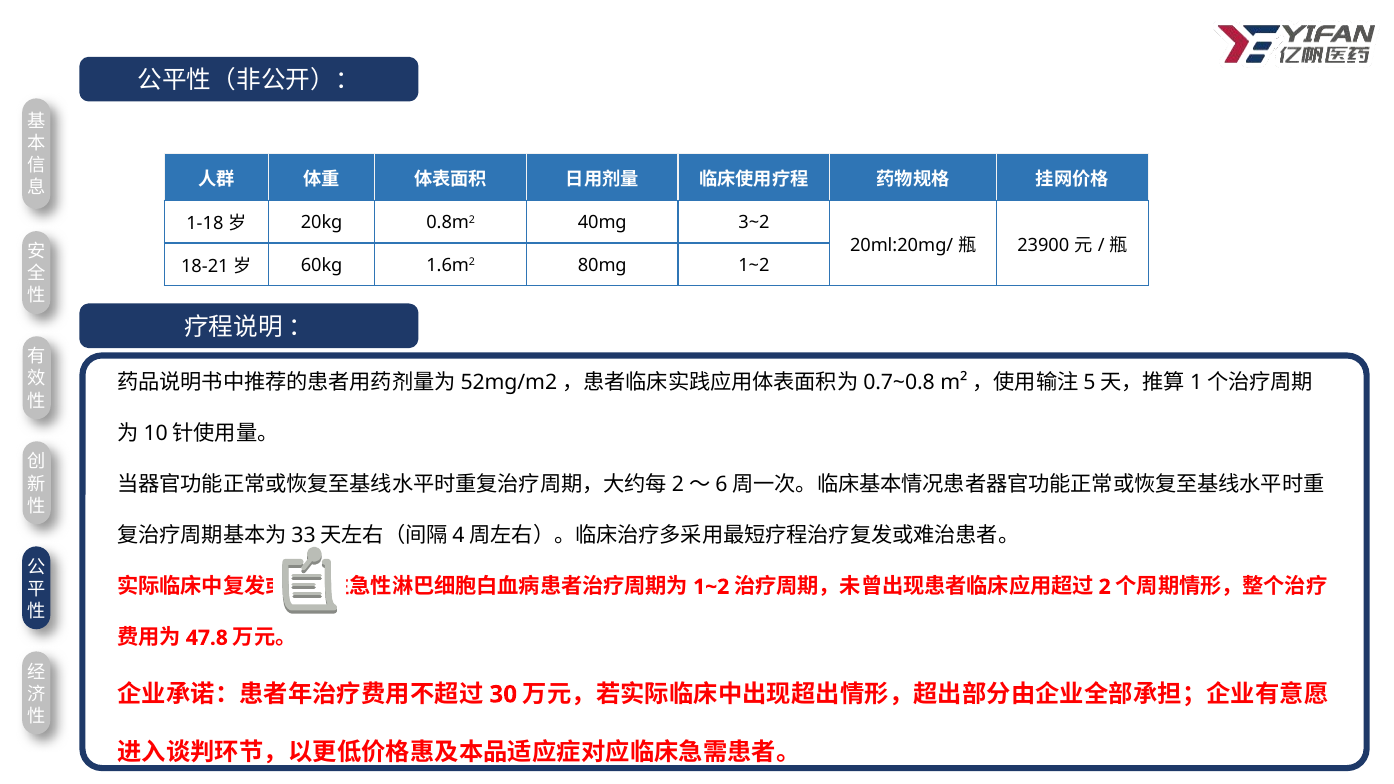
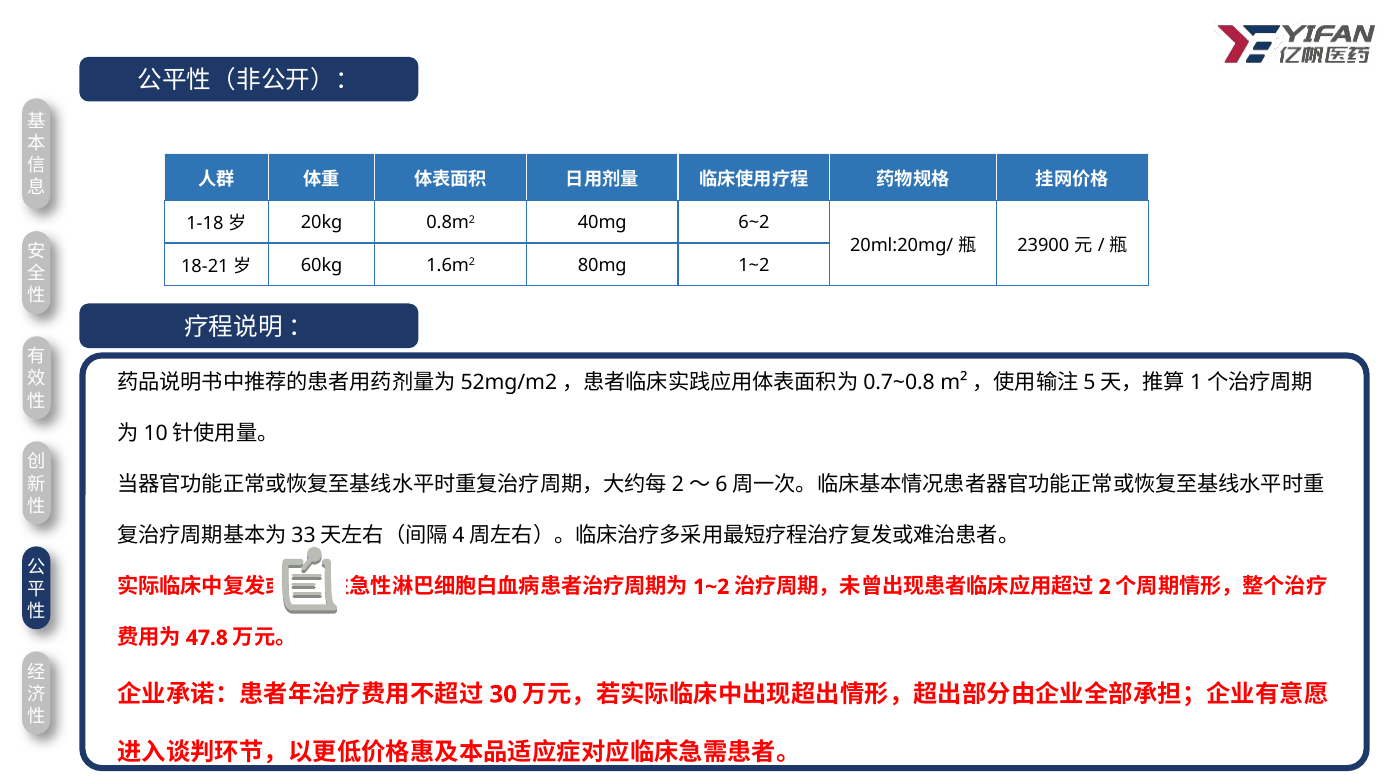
3~2: 3~2 -> 6~2 (754, 223)
